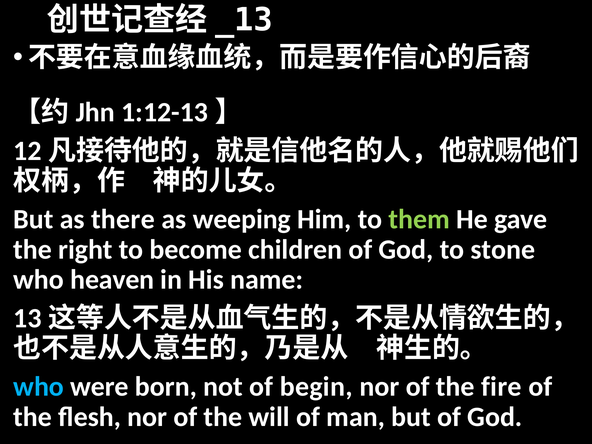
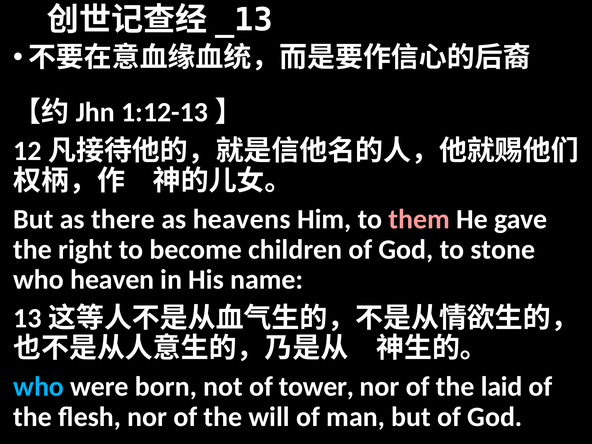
weeping: weeping -> heavens (242, 219)
them colour: light green -> pink (419, 219)
begin: begin -> tower (316, 387)
fire: fire -> laid (502, 387)
